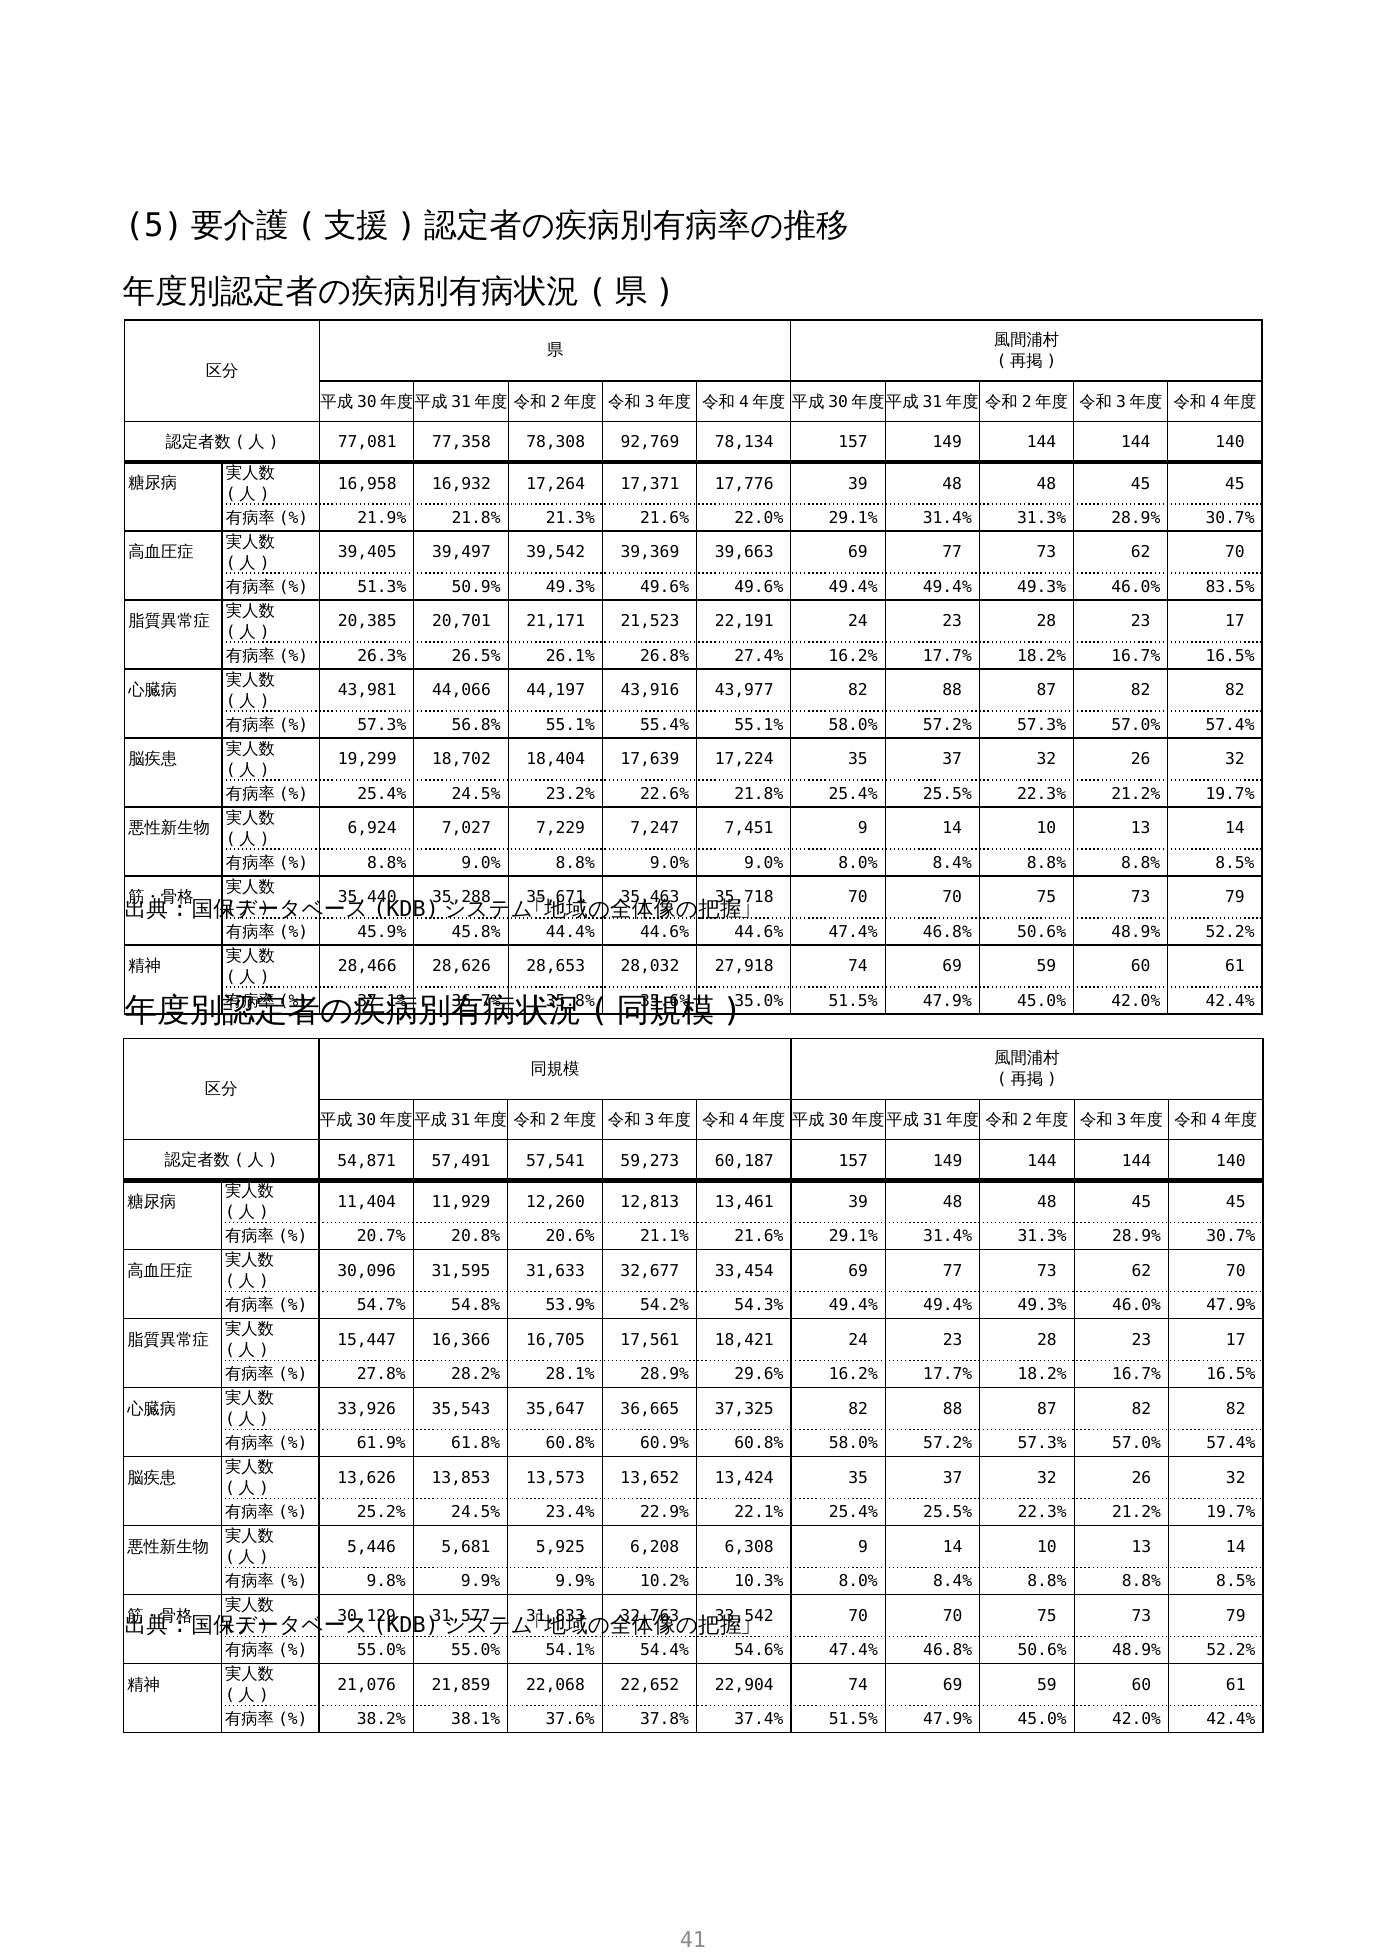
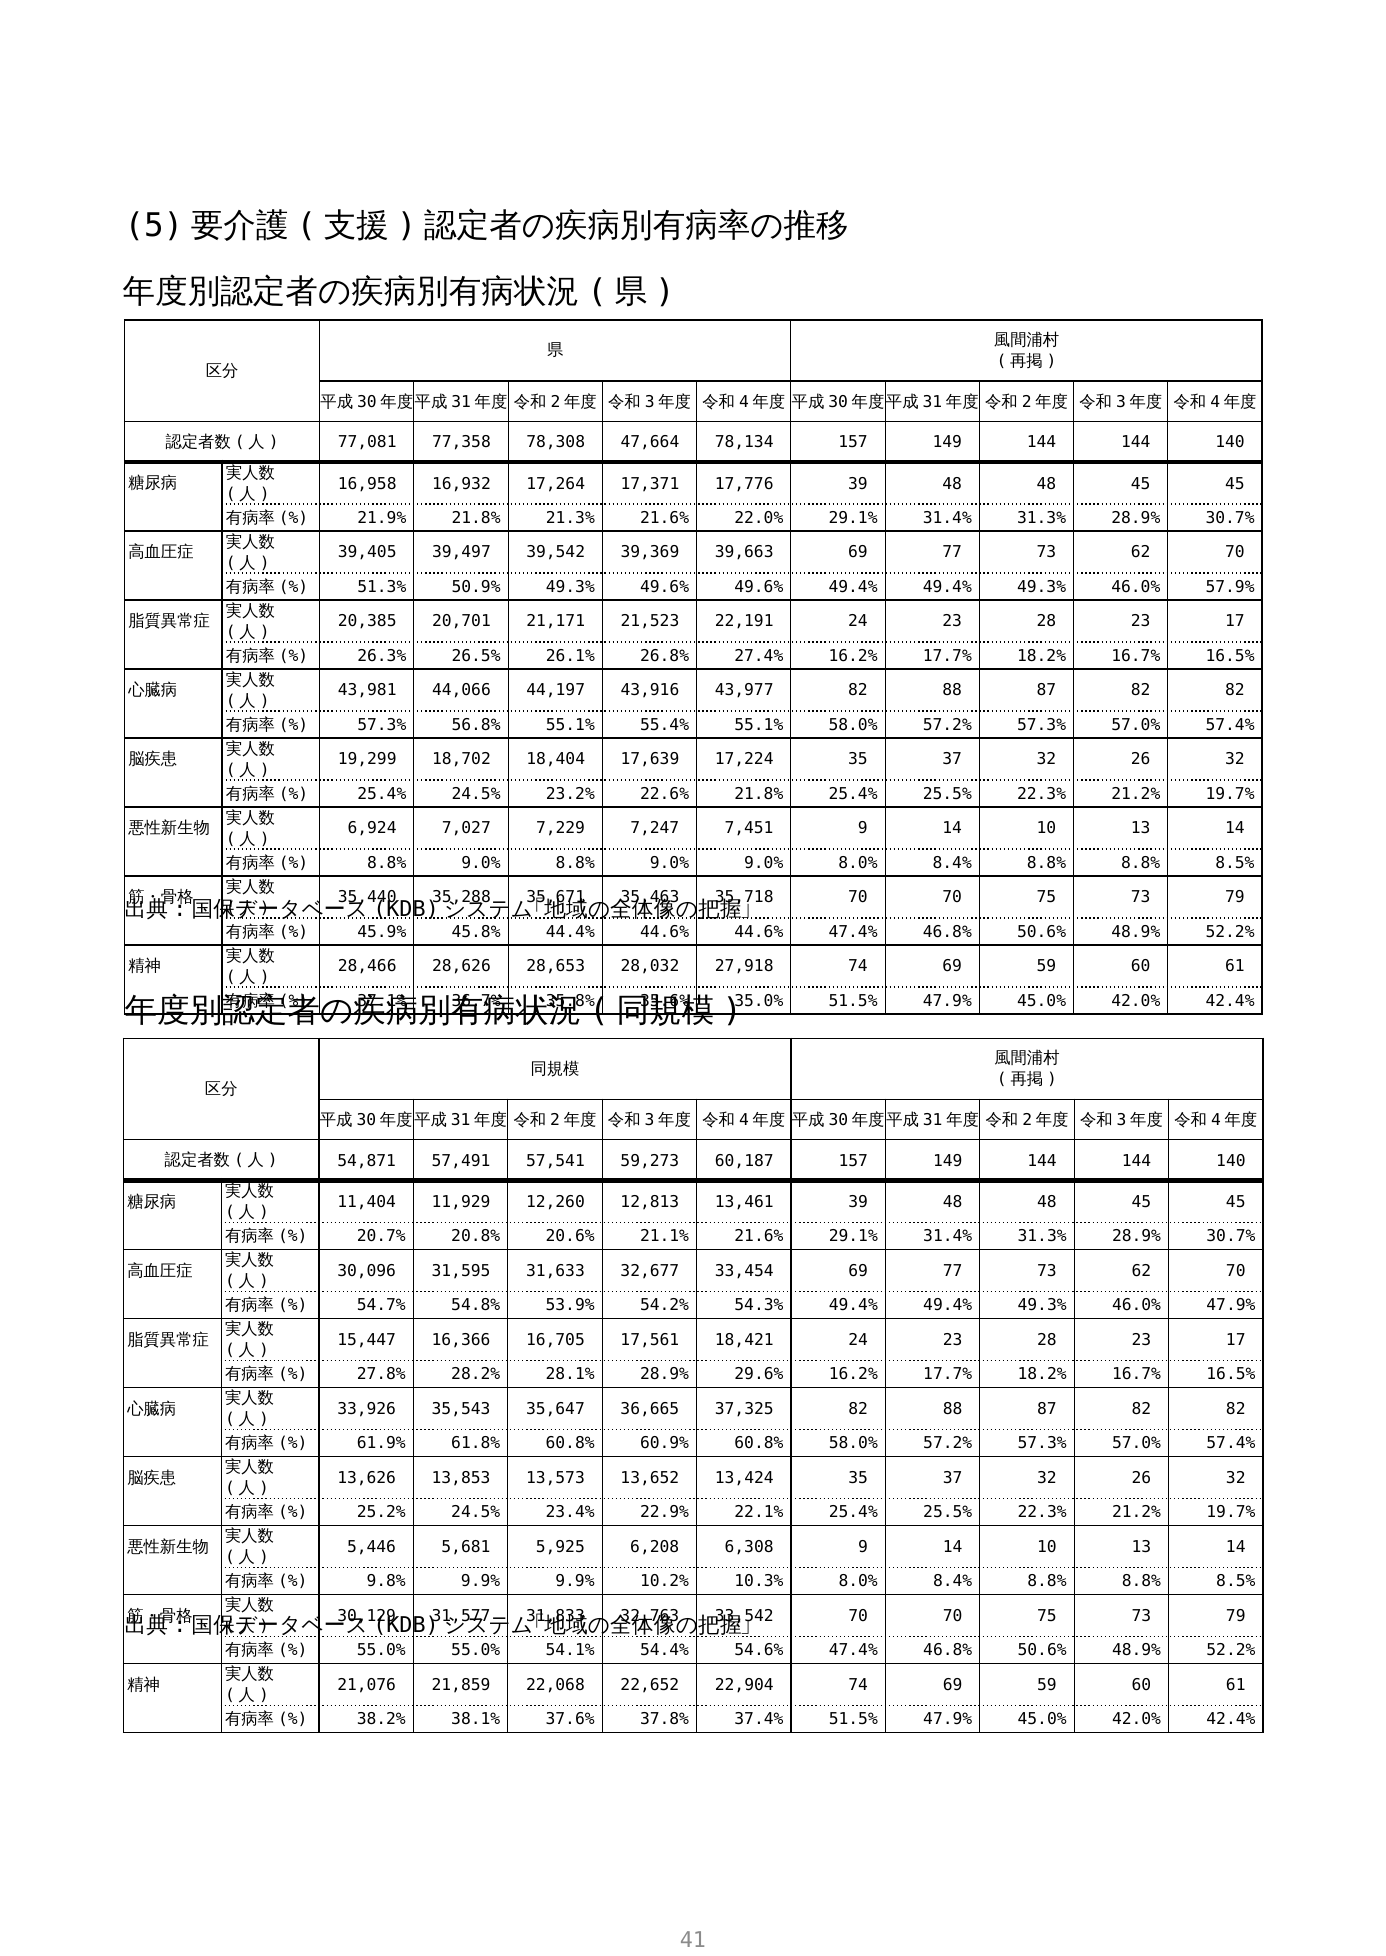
92,769: 92,769 -> 47,664 (650, 442)
83.5%: 83.5% -> 57.9% (1230, 587)
